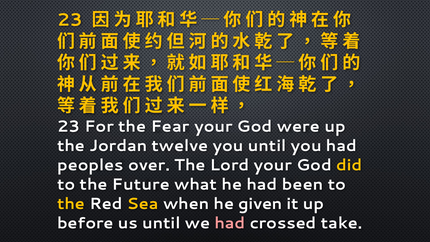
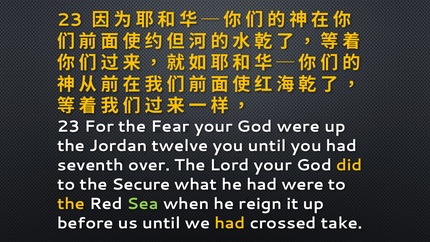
peoples: peoples -> seventh (90, 165)
Future: Future -> Secure (141, 184)
had been: been -> were (303, 184)
Sea colour: yellow -> light green (143, 204)
given: given -> reign (260, 204)
had colour: pink -> yellow (230, 223)
